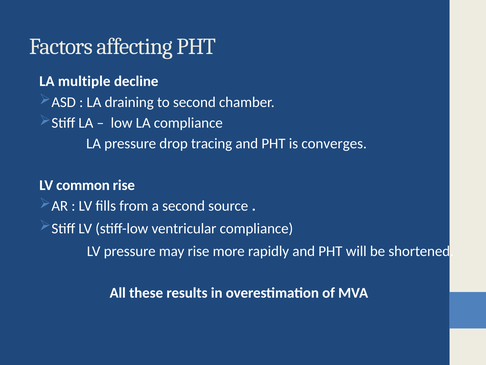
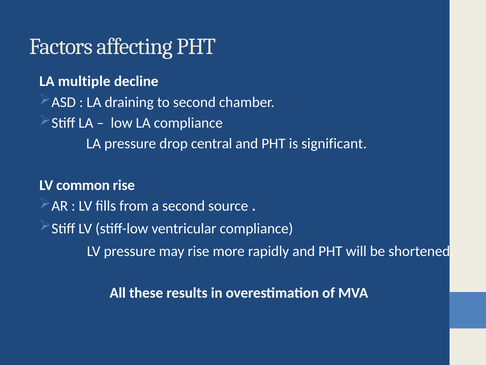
tracing: tracing -> central (212, 143)
converges: converges -> significant (334, 143)
